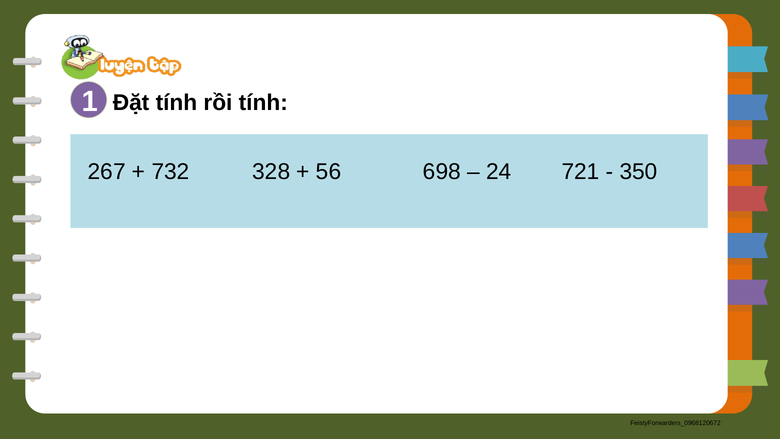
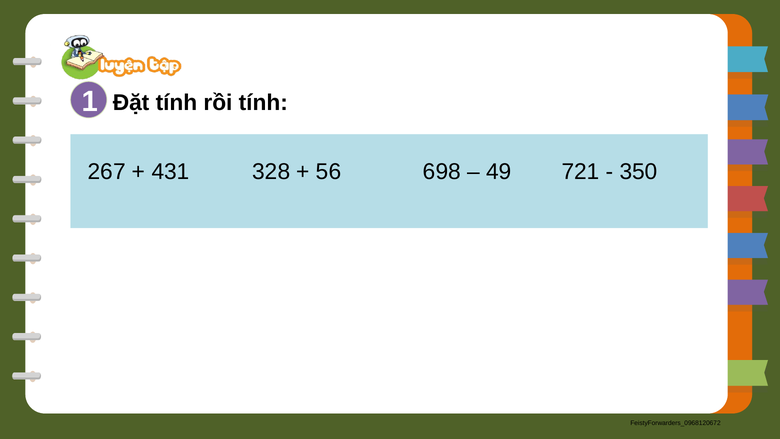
732: 732 -> 431 (170, 171)
24: 24 -> 49 (499, 171)
